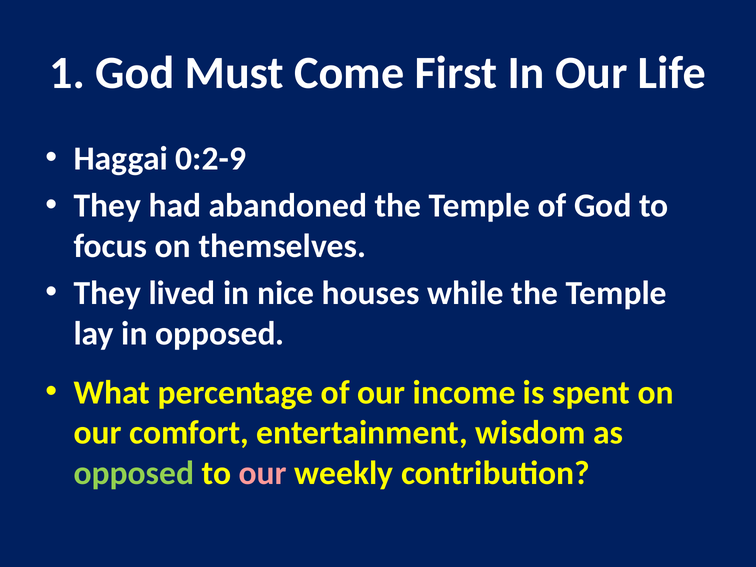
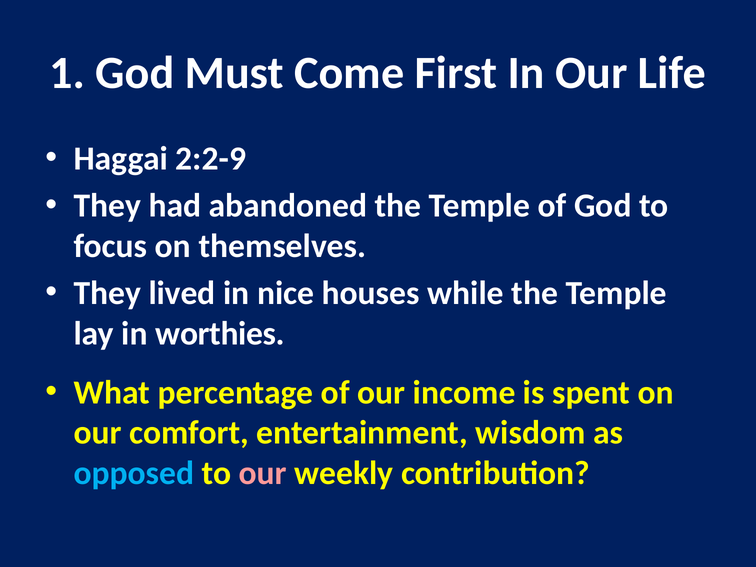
0:2-9: 0:2-9 -> 2:2-9 (211, 159)
in opposed: opposed -> worthies (220, 334)
opposed colour: light green -> light blue (134, 473)
